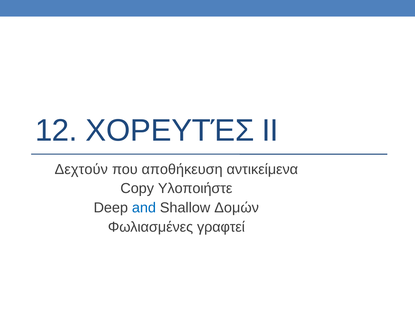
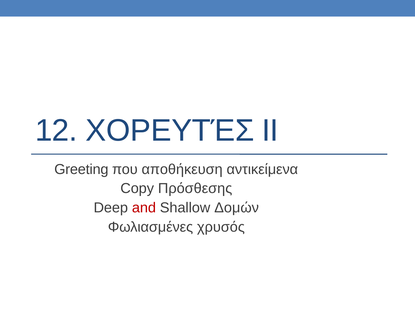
Δεχτούν: Δεχτούν -> Greeting (81, 169)
Υλοποιήστε: Υλοποιήστε -> Πρόσθεσης (195, 189)
and colour: blue -> red (144, 208)
γραφτεί: γραφτεί -> χρυσός (221, 227)
